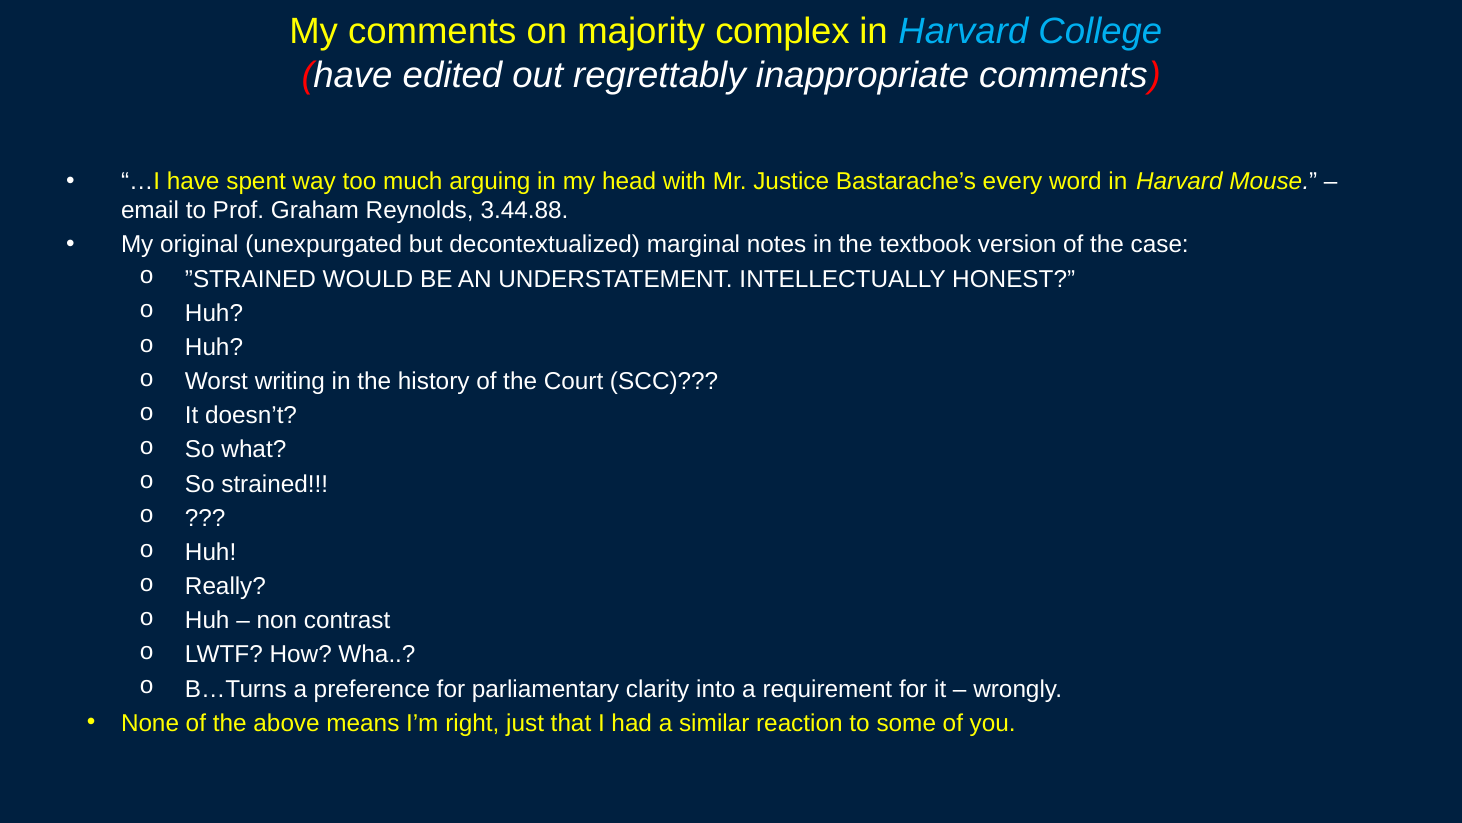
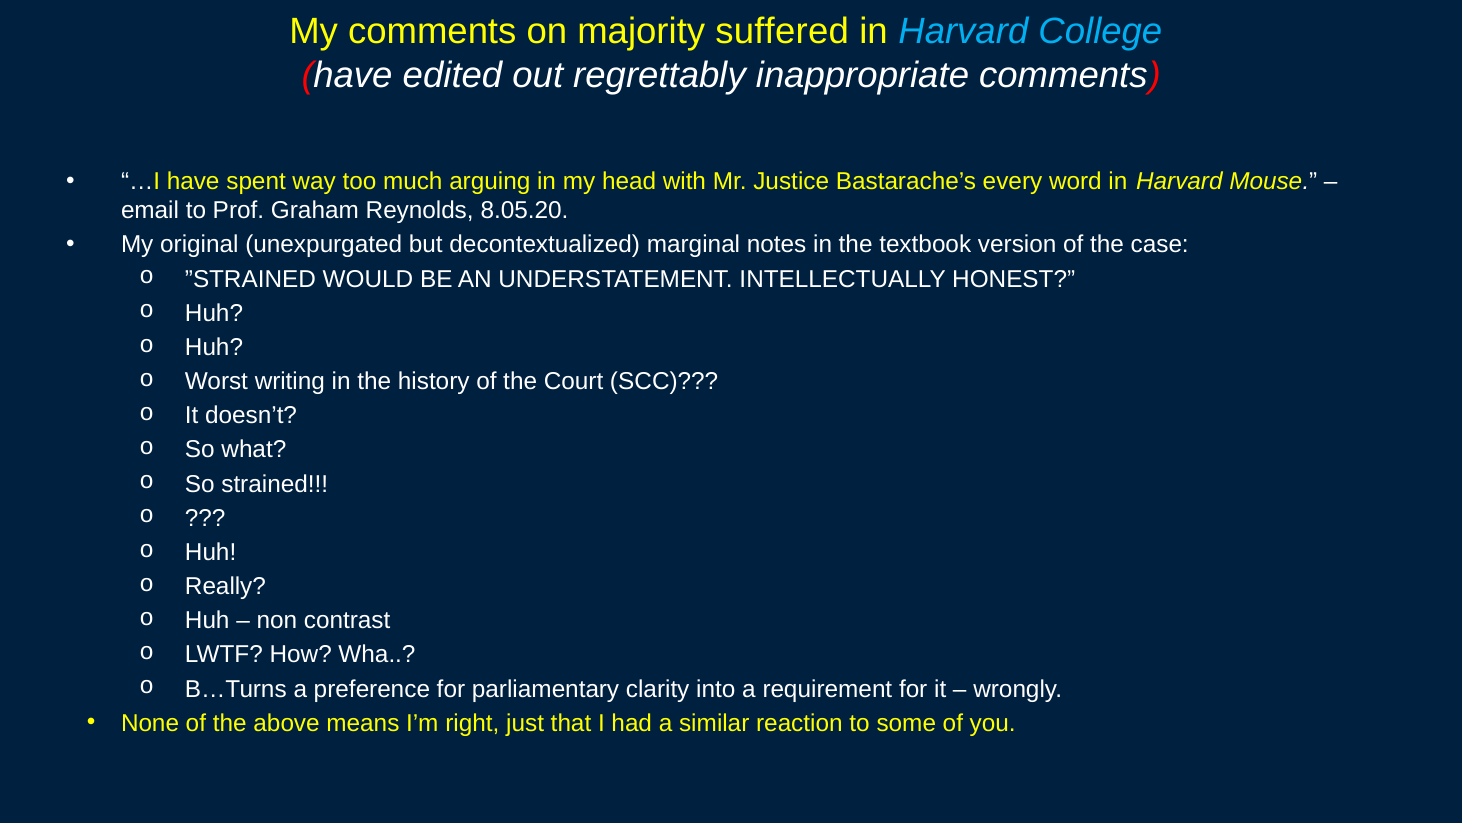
complex: complex -> suffered (782, 32)
3.44.88: 3.44.88 -> 8.05.20 (524, 211)
